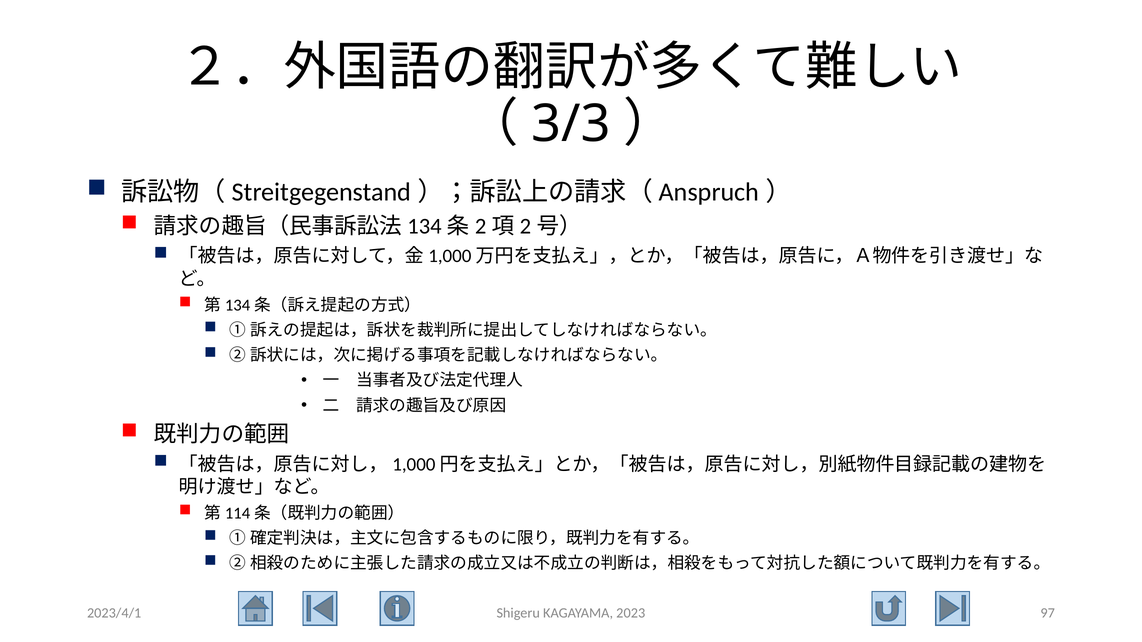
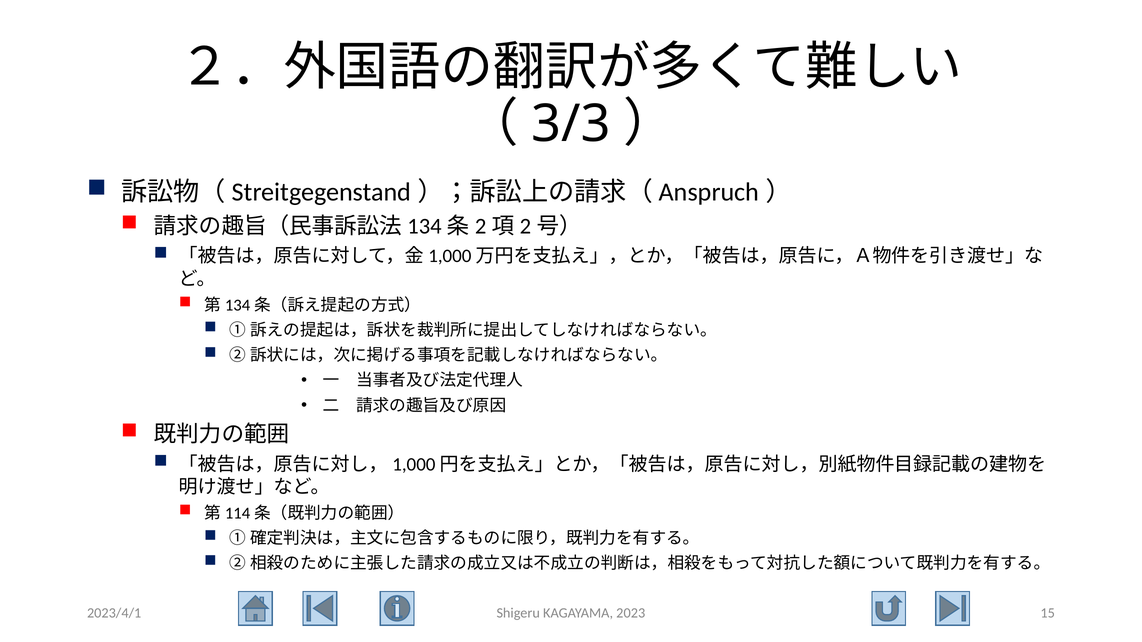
97: 97 -> 15 (1048, 613)
